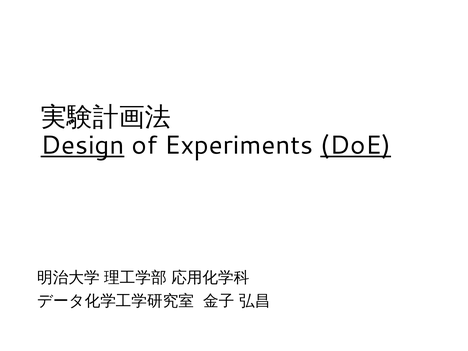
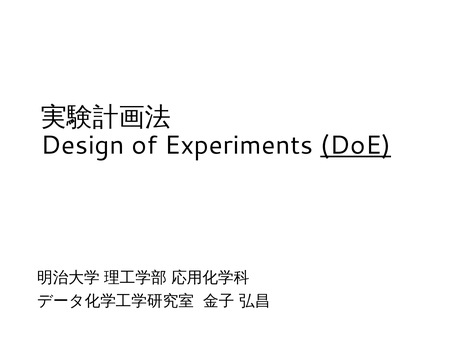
Design underline: present -> none (83, 145)
